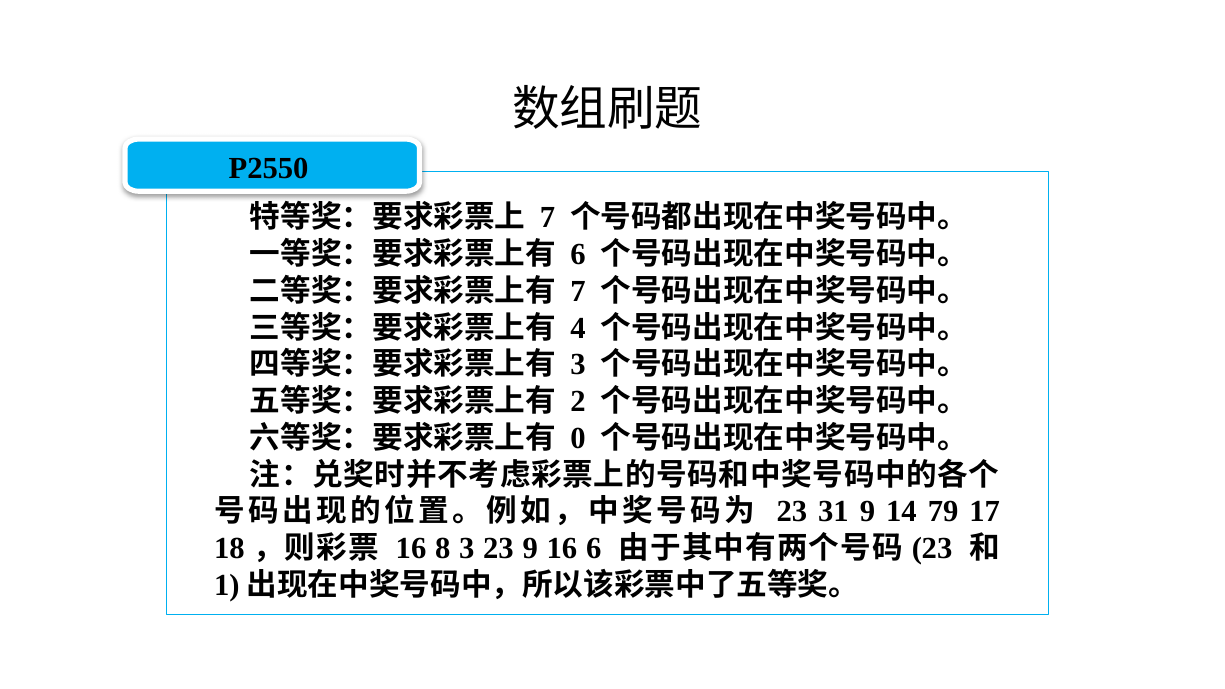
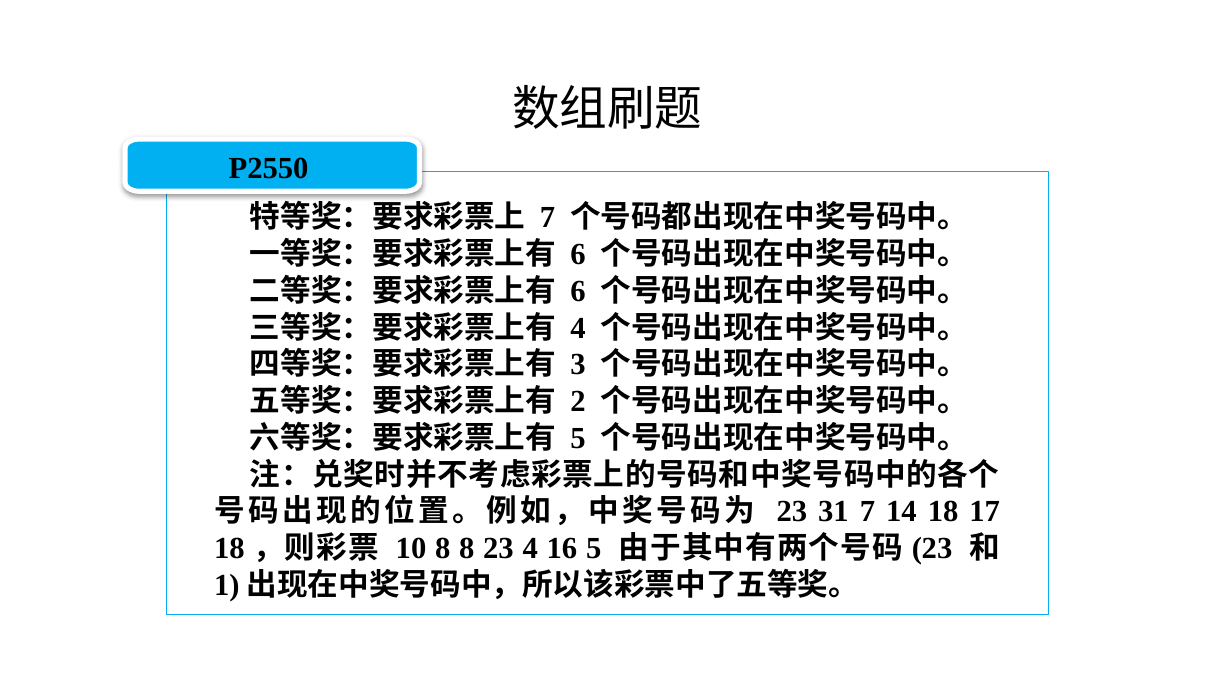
7: 7 -> 6 (578, 291)
0: 0 -> 5 (578, 438)
31 9: 9 -> 7 (868, 512)
14 79: 79 -> 18 (943, 512)
16: 16 -> 10 (411, 549)
8 3: 3 -> 8 (467, 549)
23 9: 9 -> 4 (530, 549)
16 6: 6 -> 5 (594, 549)
